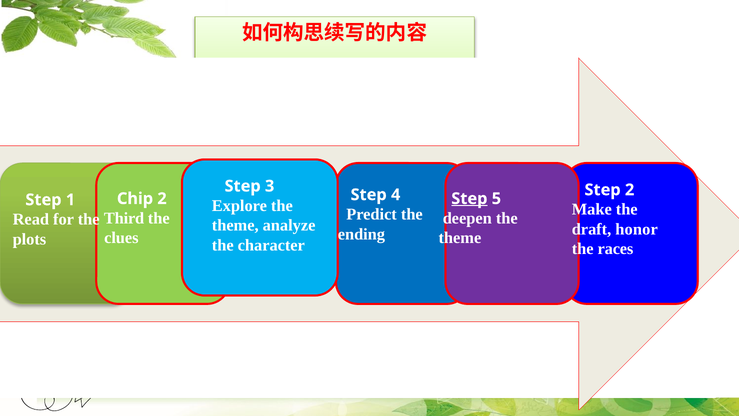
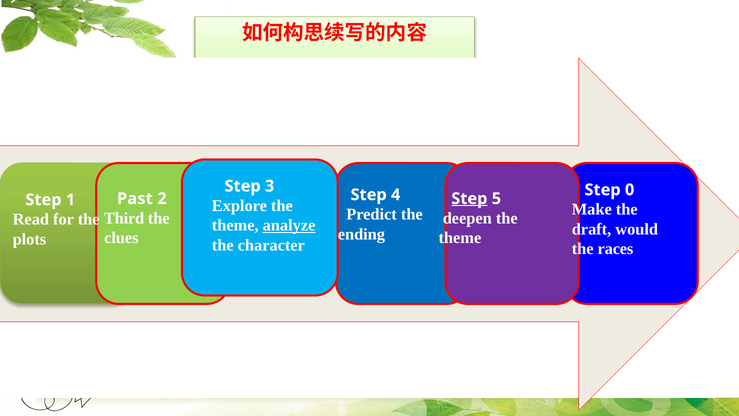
Step 2: 2 -> 0 (630, 190)
Chip: Chip -> Past (135, 199)
analyze underline: none -> present (289, 225)
honor: honor -> would (637, 229)
